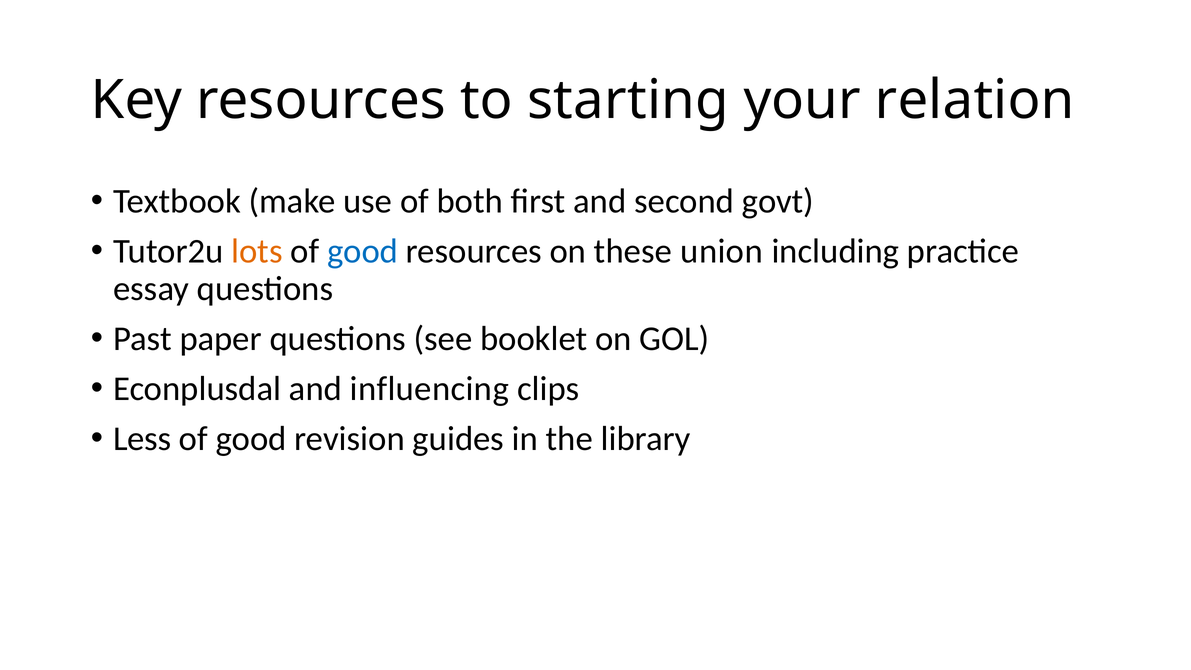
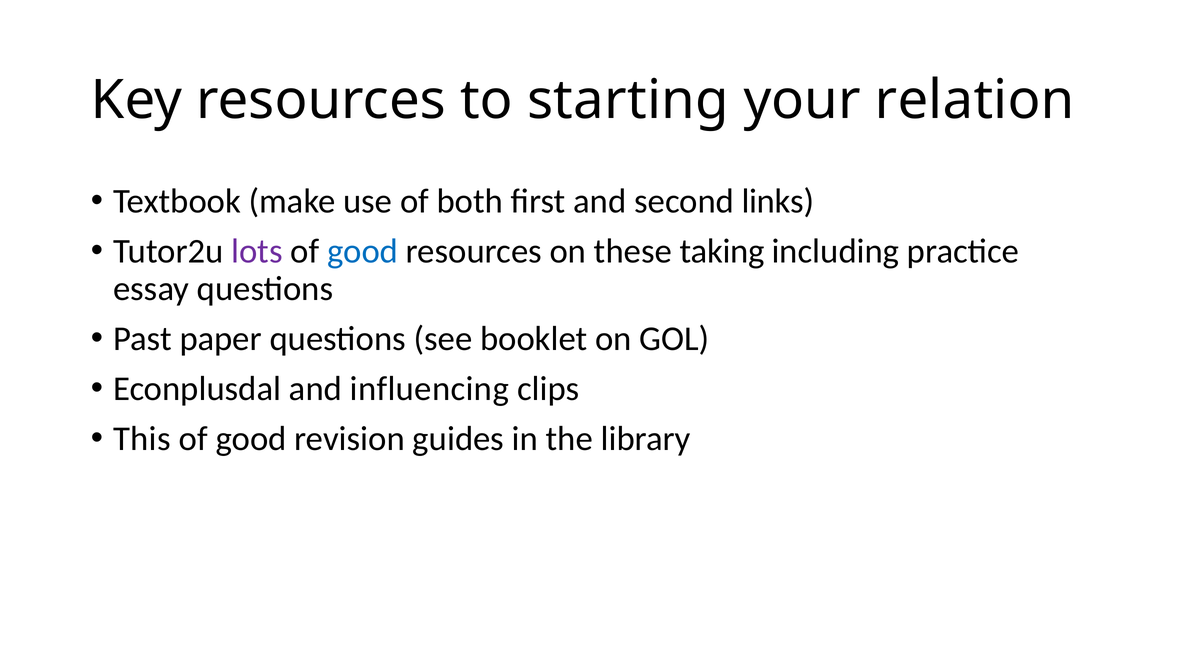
govt: govt -> links (778, 201)
lots colour: orange -> purple (257, 251)
union: union -> taking (722, 251)
Less: Less -> This (142, 439)
